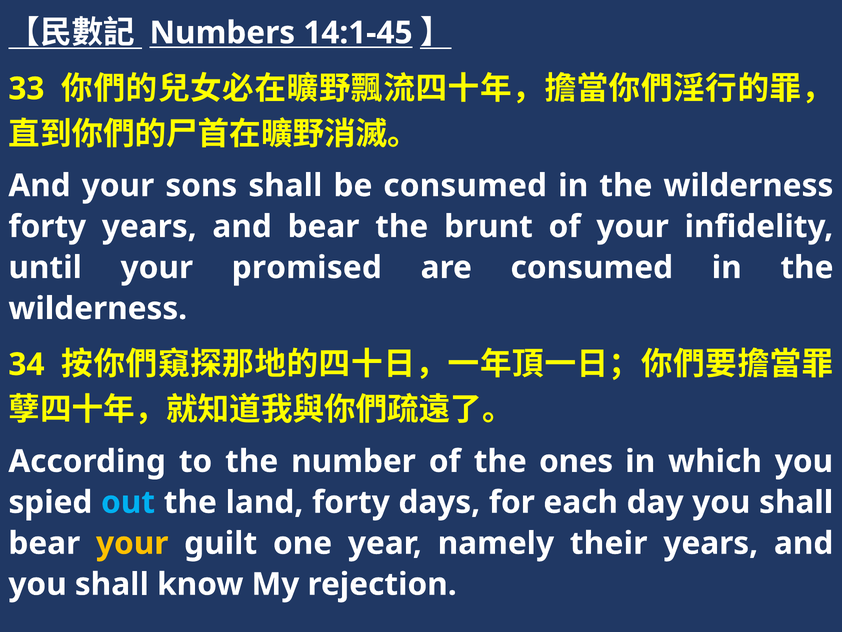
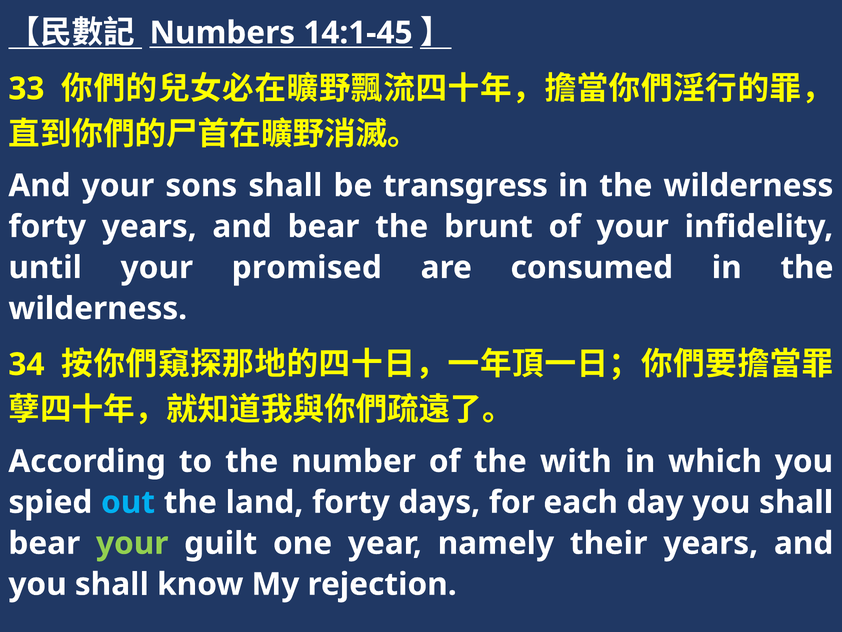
be consumed: consumed -> transgress (465, 186)
ones: ones -> with (576, 461)
your colour: yellow -> light green (132, 543)
